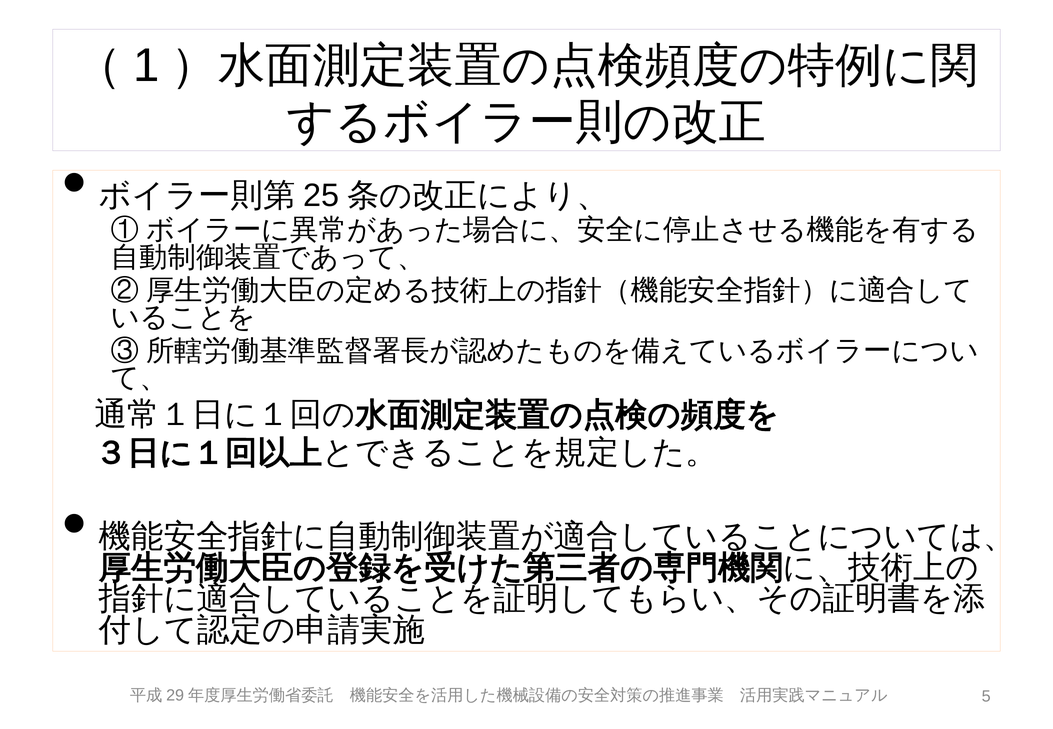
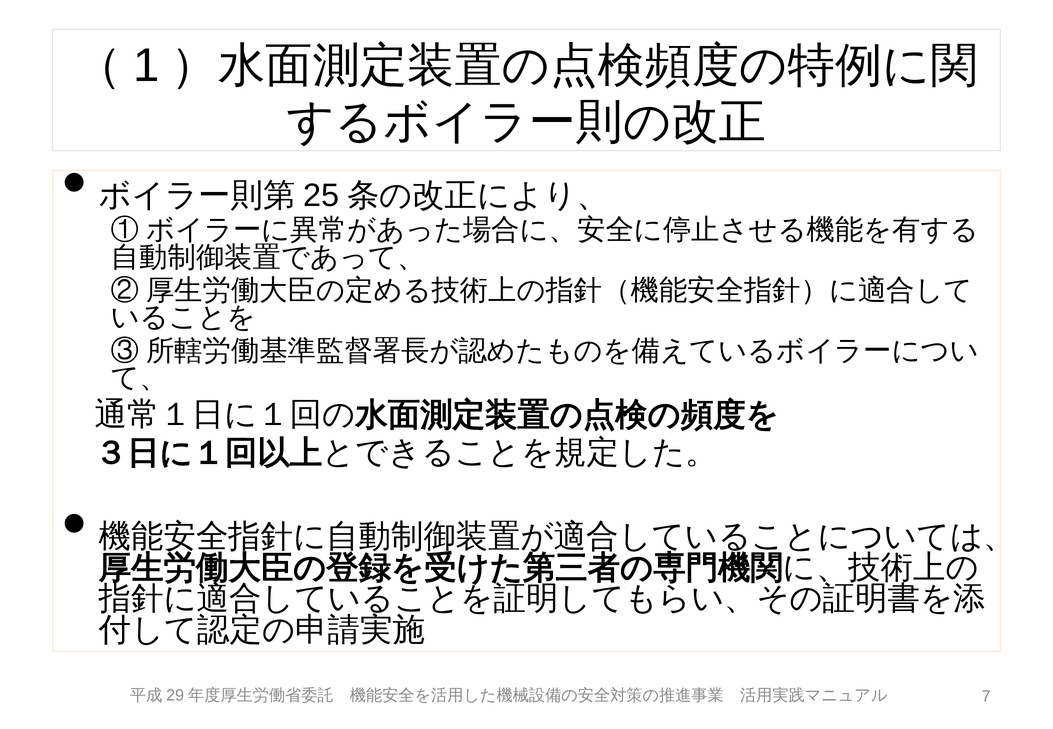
5: 5 -> 7 (986, 696)
